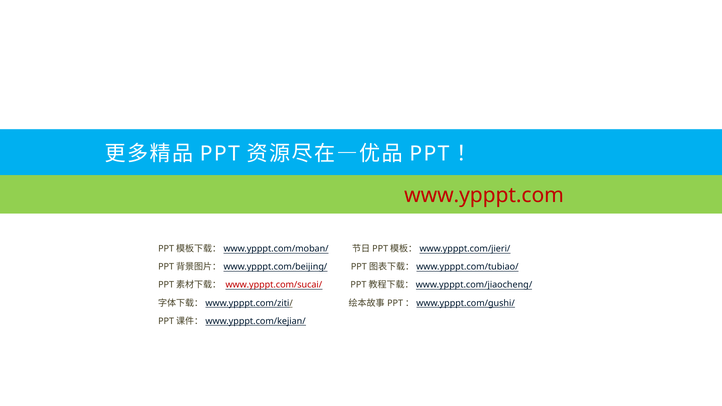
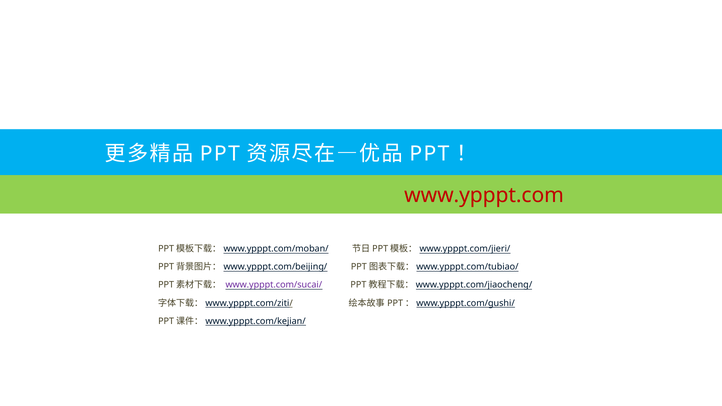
www.ypppt.com/sucai/ colour: red -> purple (274, 285)
